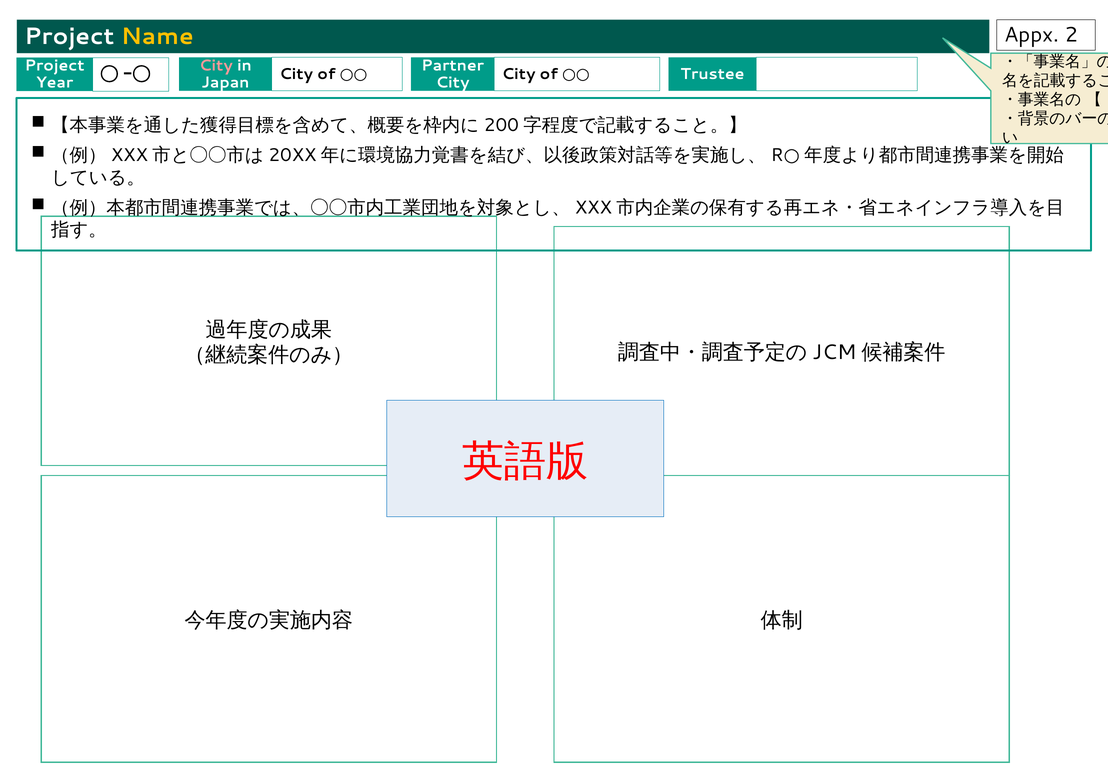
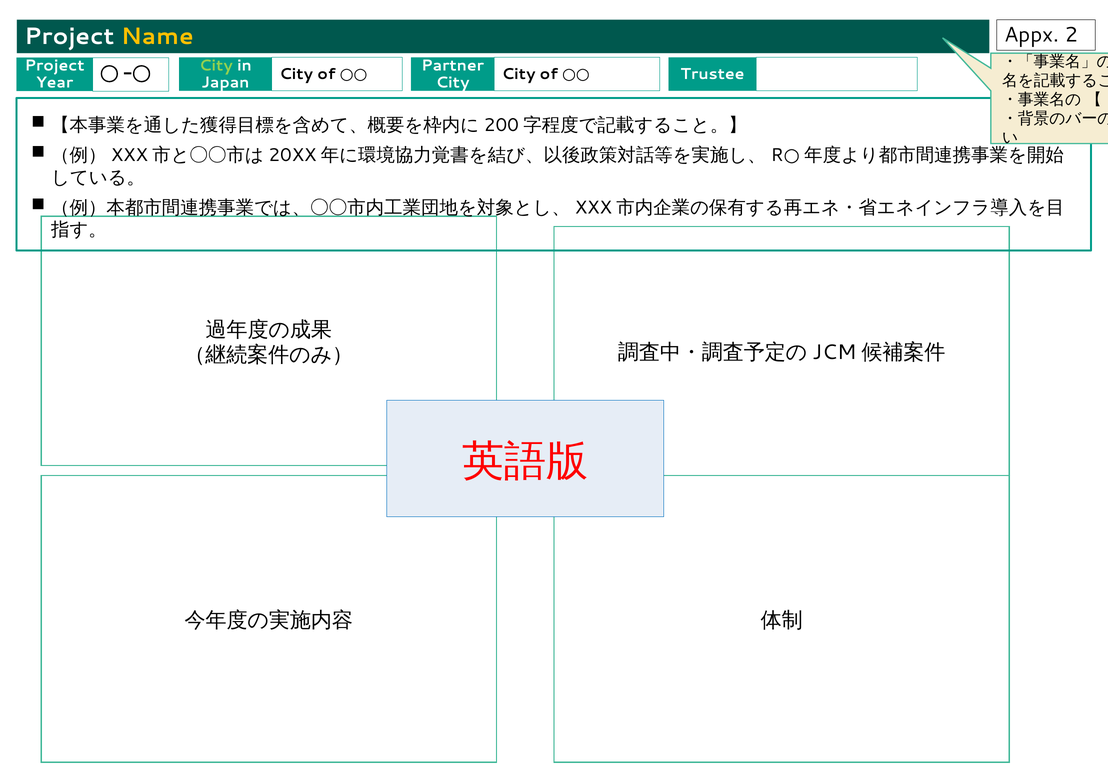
City colour: pink -> light green (216, 66)
